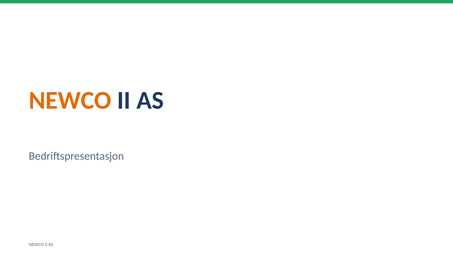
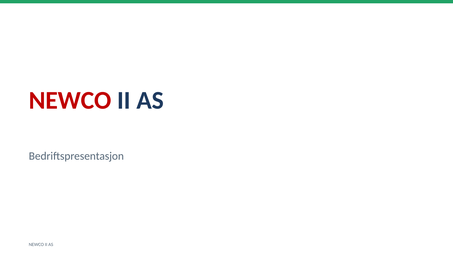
NEWCO colour: orange -> red (70, 100)
